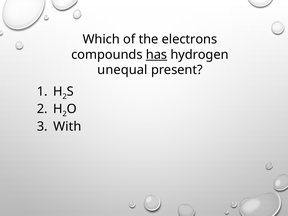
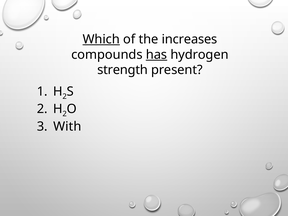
Which underline: none -> present (101, 39)
electrons: electrons -> increases (190, 39)
unequal: unequal -> strength (123, 70)
